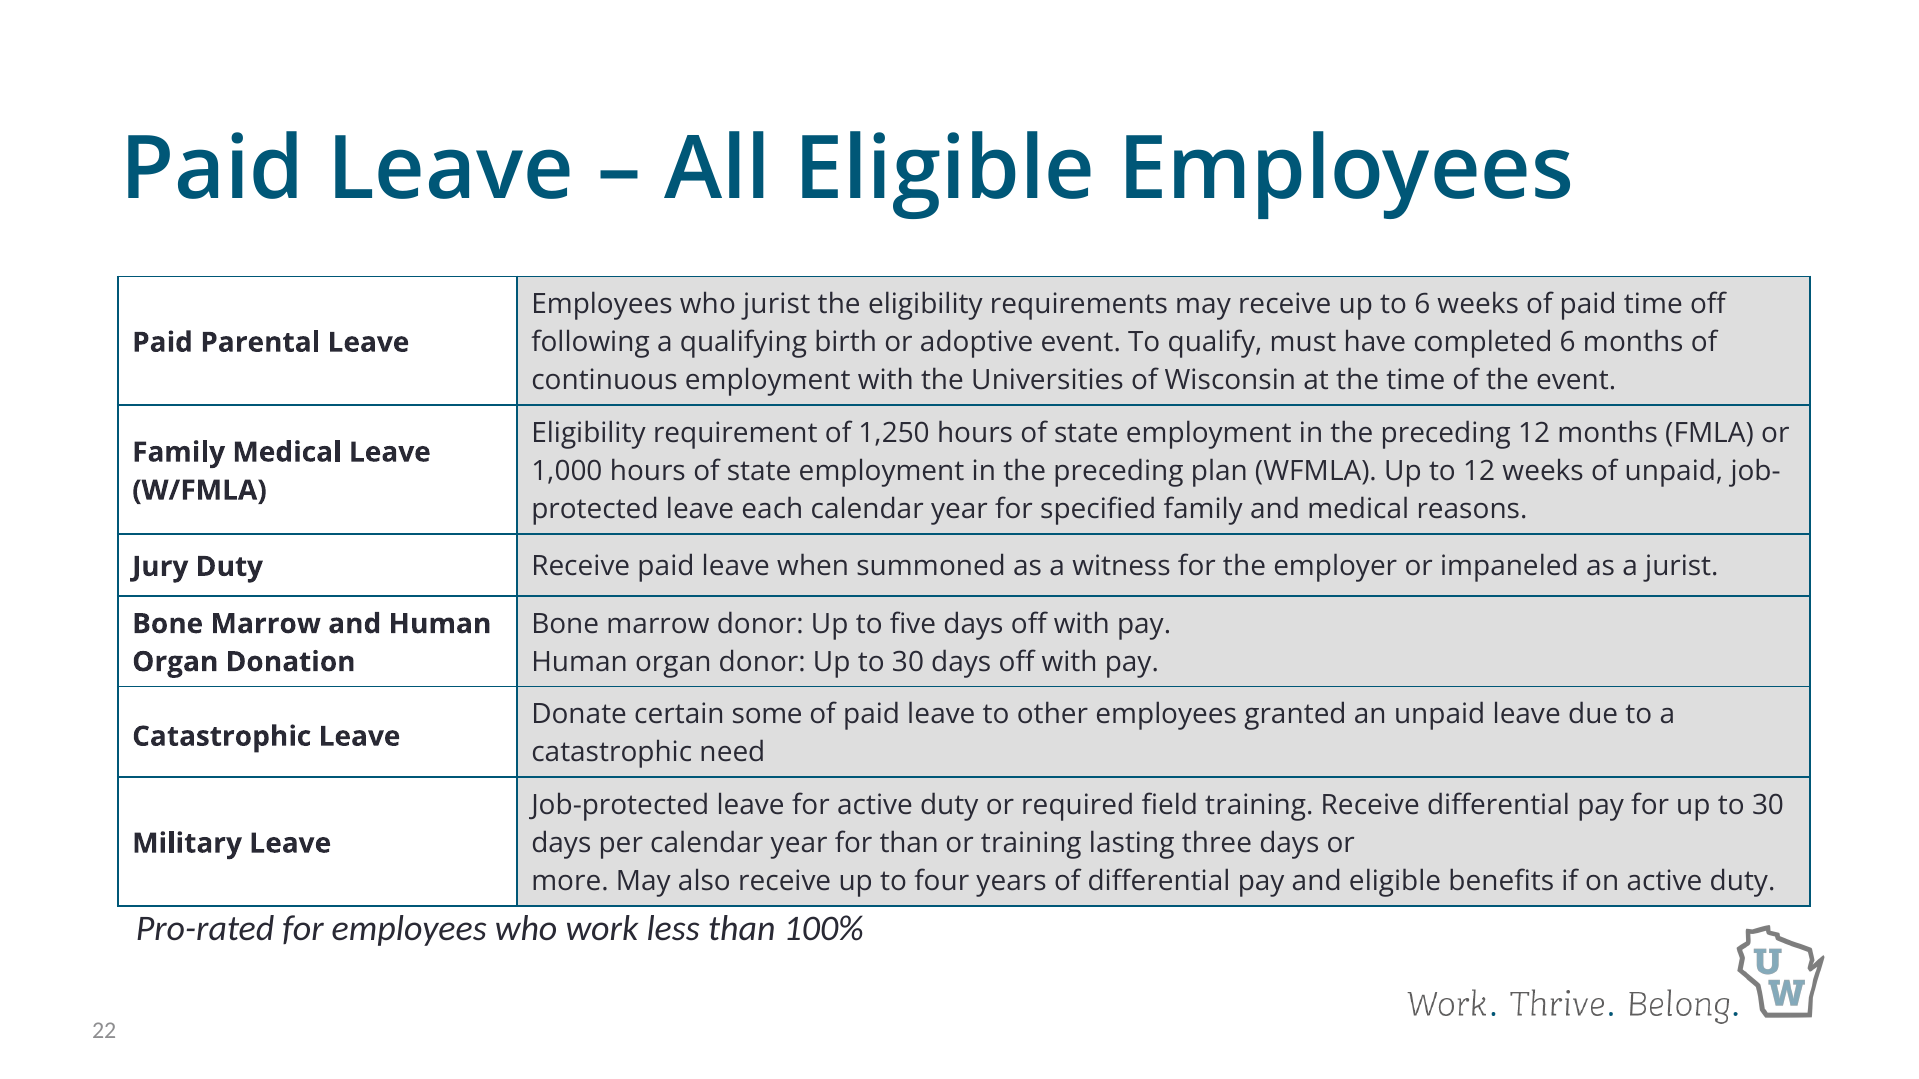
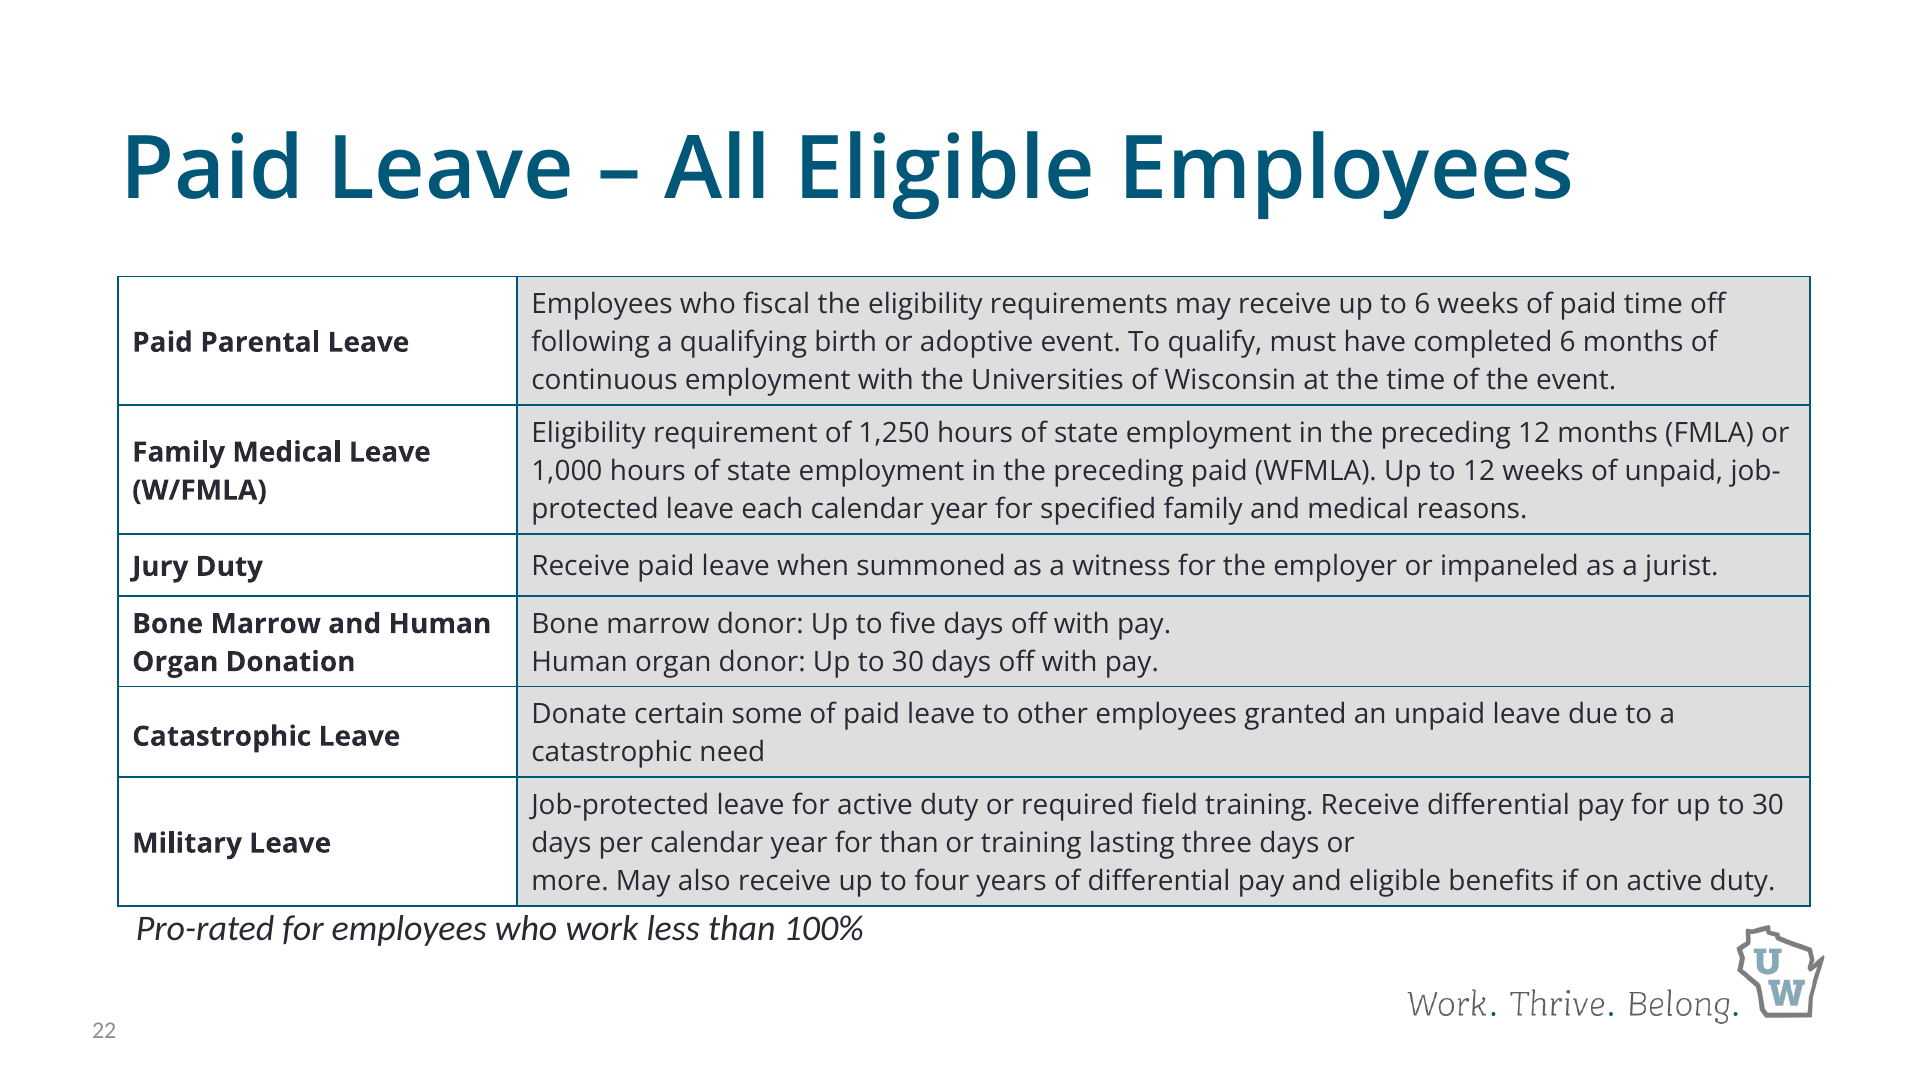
who jurist: jurist -> fiscal (777, 305)
preceding plan: plan -> paid (1219, 471)
